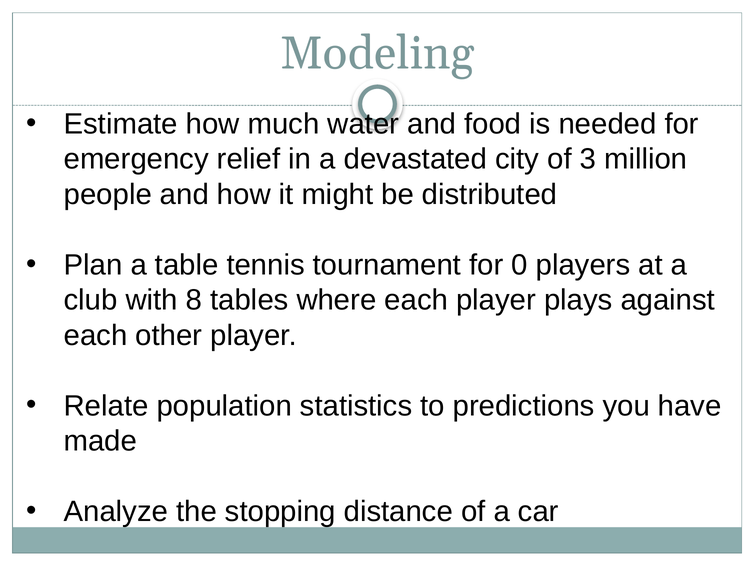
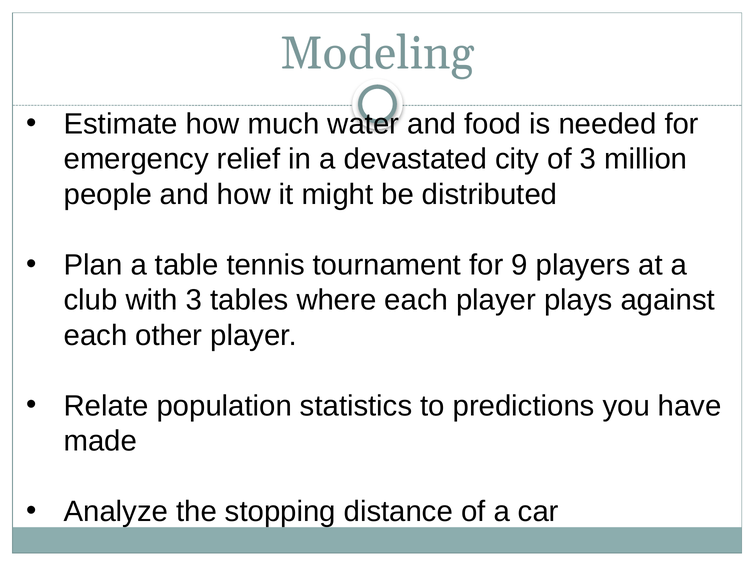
0: 0 -> 9 (520, 265)
with 8: 8 -> 3 (194, 300)
